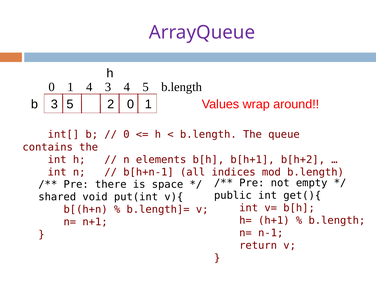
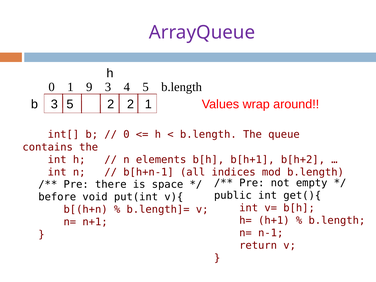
1 4: 4 -> 9 (89, 87)
2 0: 0 -> 2 (131, 104)
shared: shared -> before (57, 197)
